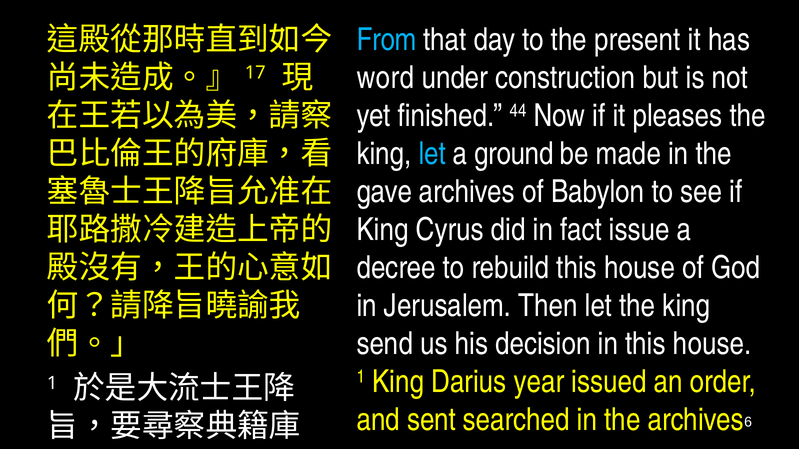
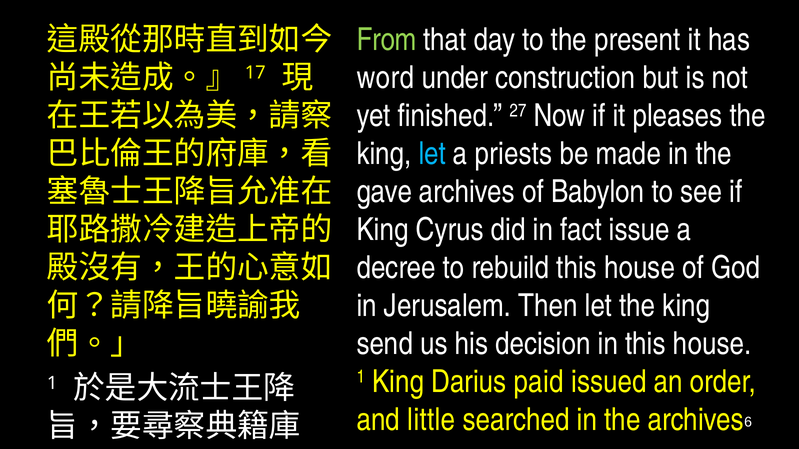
From colour: light blue -> light green (387, 40)
44: 44 -> 27 (518, 111)
ground: ground -> priests (514, 154)
year: year -> paid (539, 382)
sent: sent -> little (431, 420)
